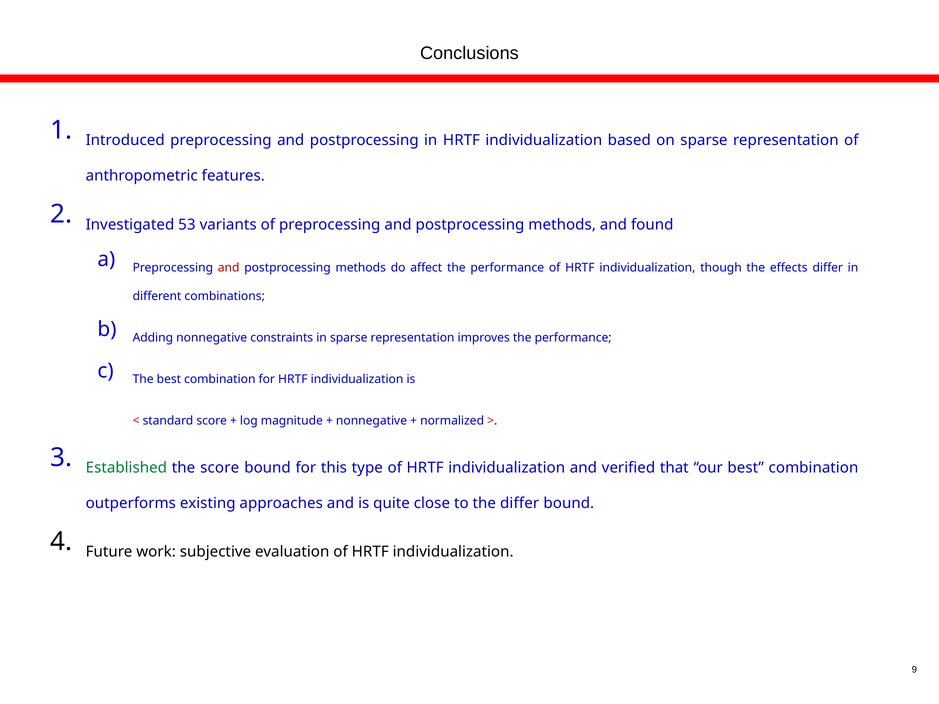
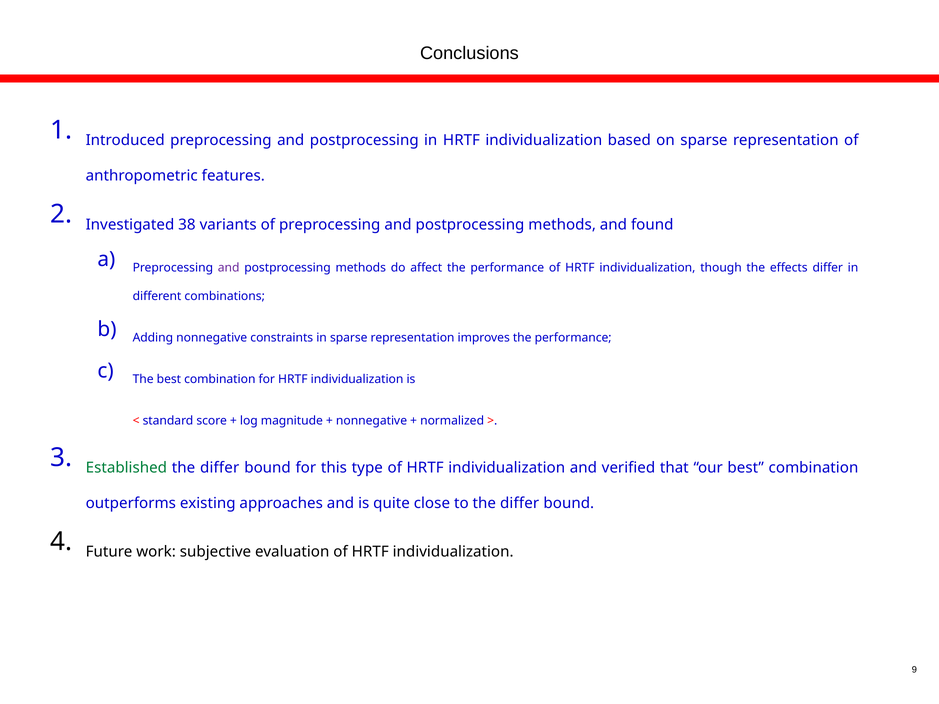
53: 53 -> 38 (187, 225)
and colour: red -> purple (229, 268)
score: score -> differ (220, 468)
